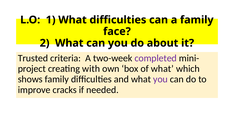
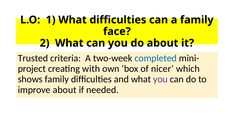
completed colour: purple -> blue (156, 58)
of what: what -> nicer (162, 68)
improve cracks: cracks -> about (65, 90)
